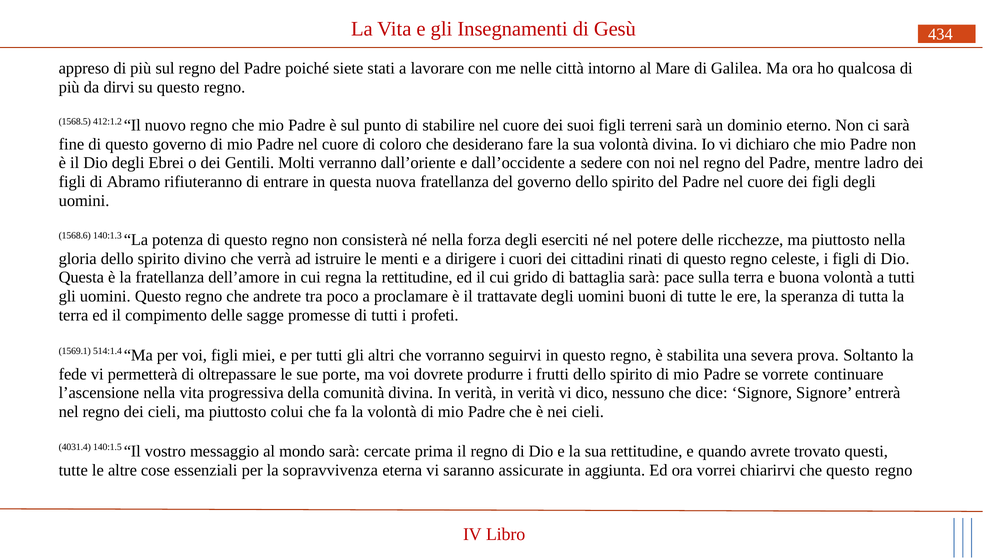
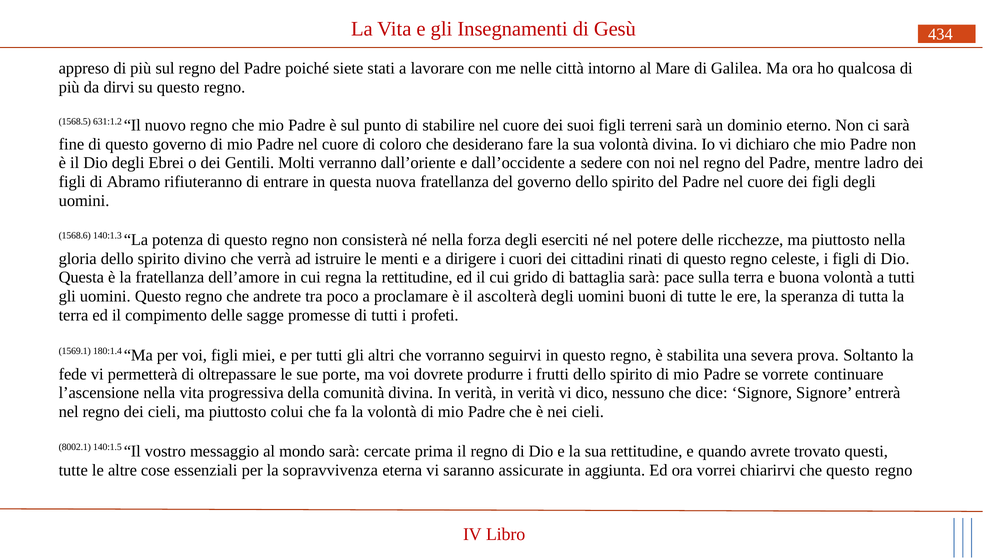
412:1.2: 412:1.2 -> 631:1.2 (107, 121)
trattavate: trattavate -> ascolterà (507, 296)
514:1.4: 514:1.4 -> 180:1.4 (107, 351)
4031.4: 4031.4 -> 8002.1 (75, 447)
